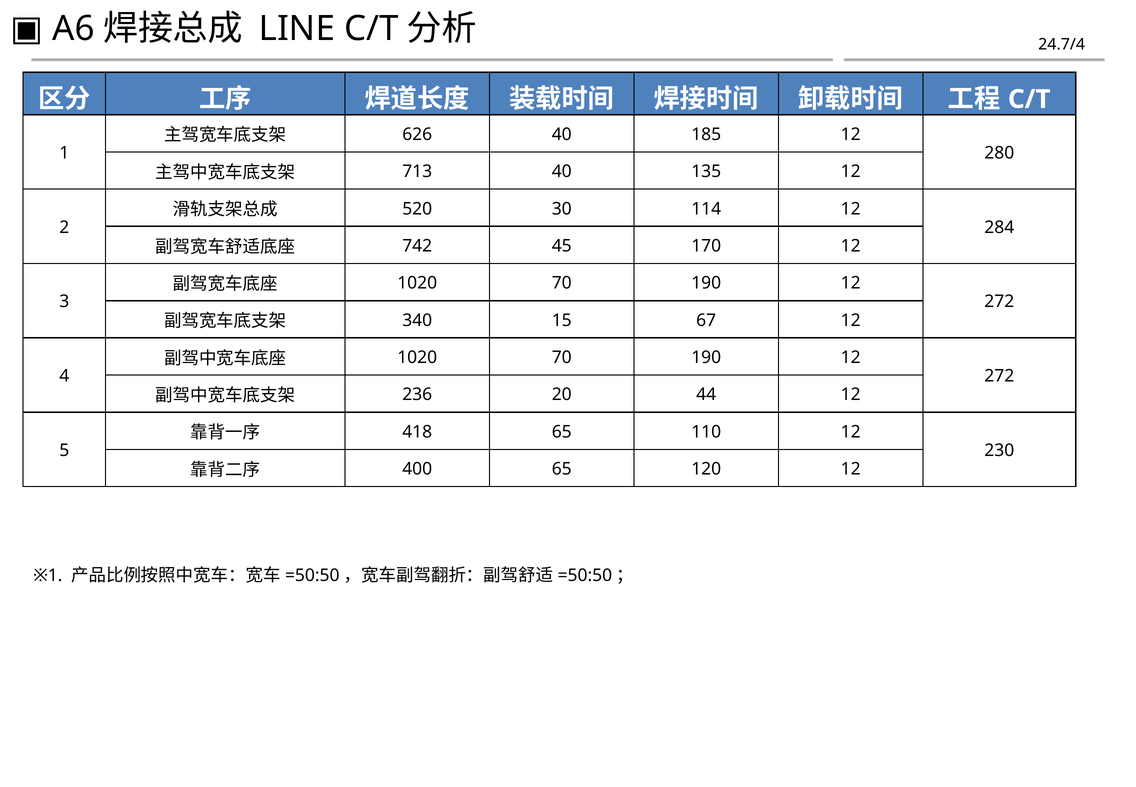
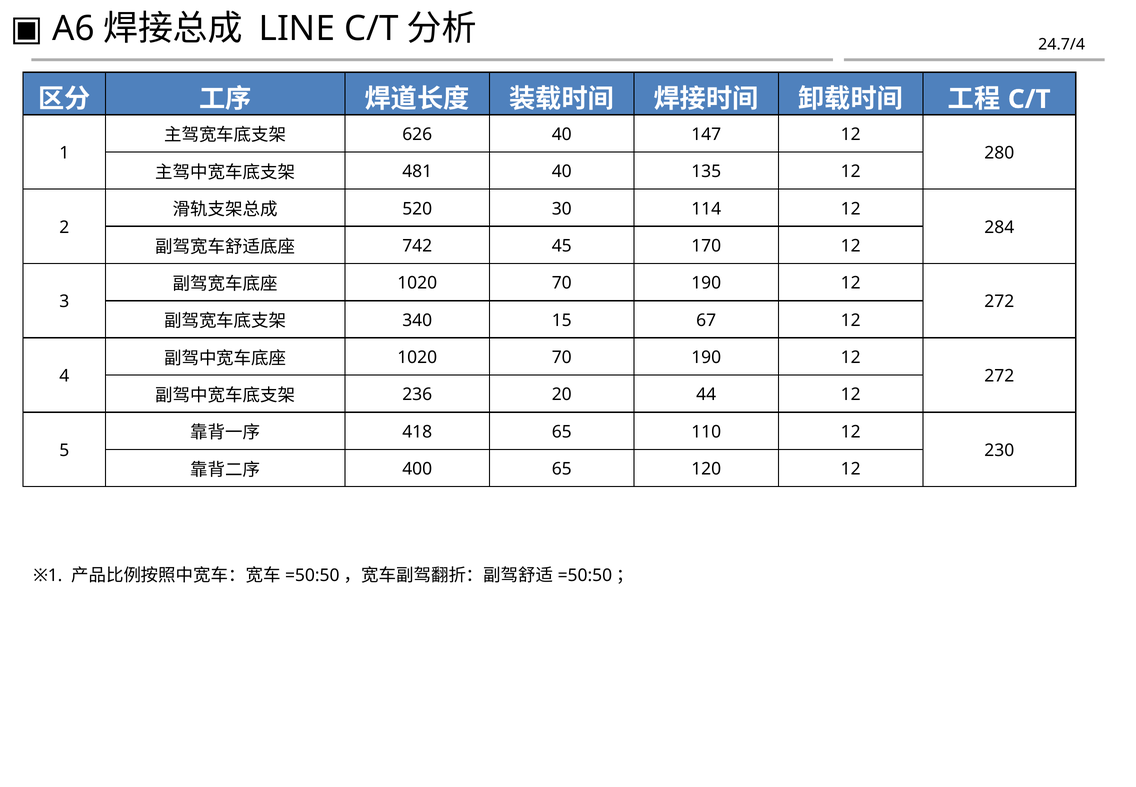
185: 185 -> 147 (706, 134)
713: 713 -> 481 (417, 171)
